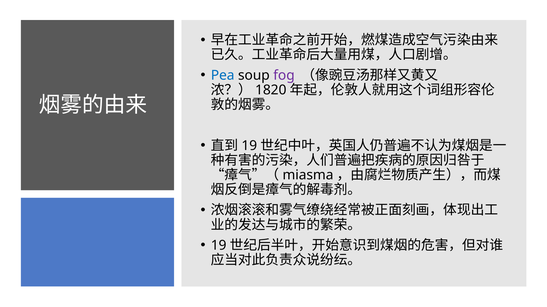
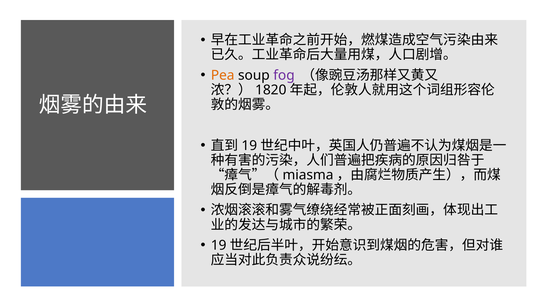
Pea colour: blue -> orange (223, 75)
